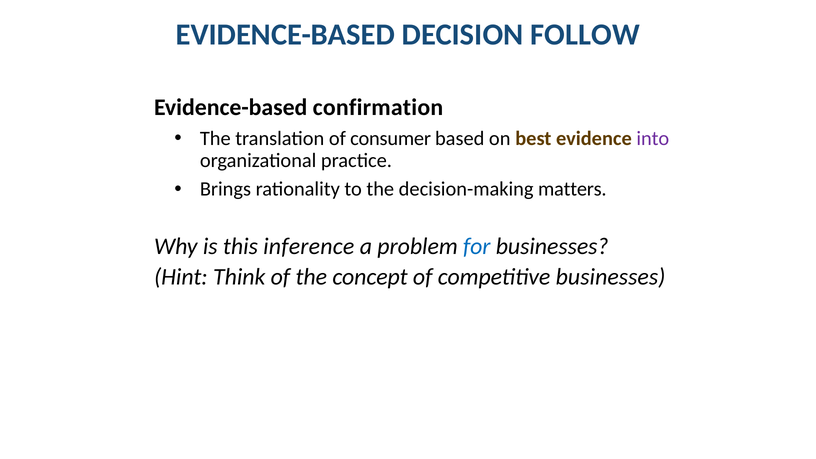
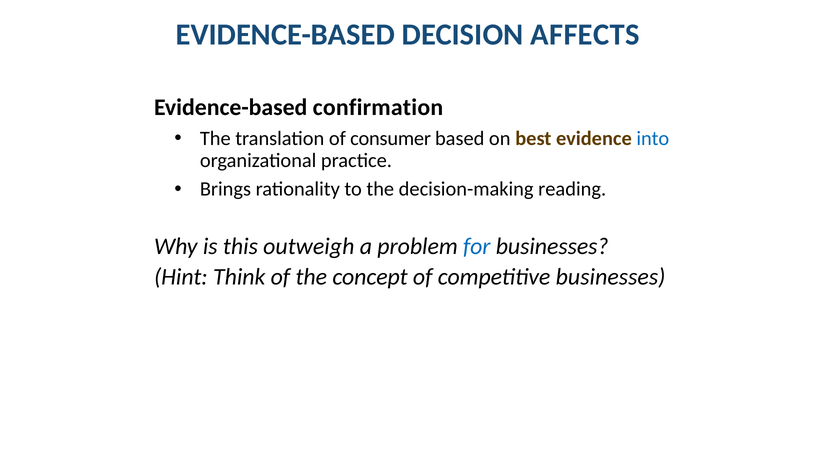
FOLLOW: FOLLOW -> AFFECTS (585, 35)
into colour: purple -> blue (653, 138)
matters: matters -> reading (572, 189)
inference: inference -> outweigh (309, 247)
